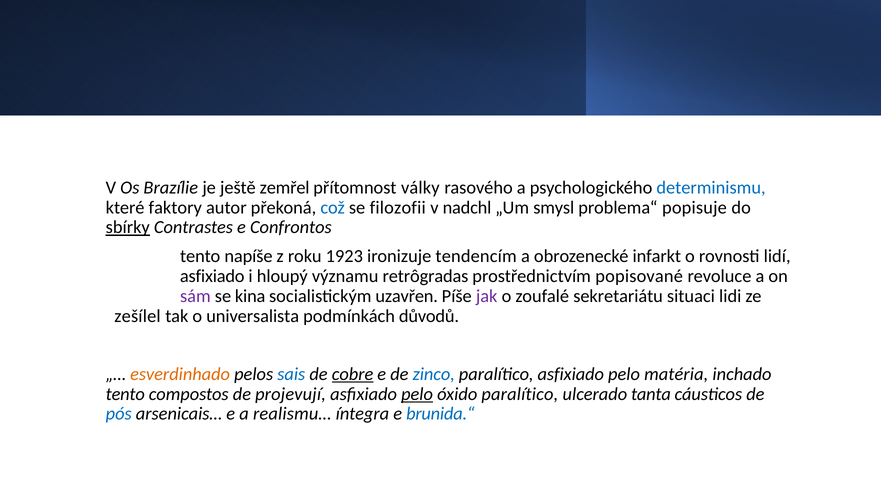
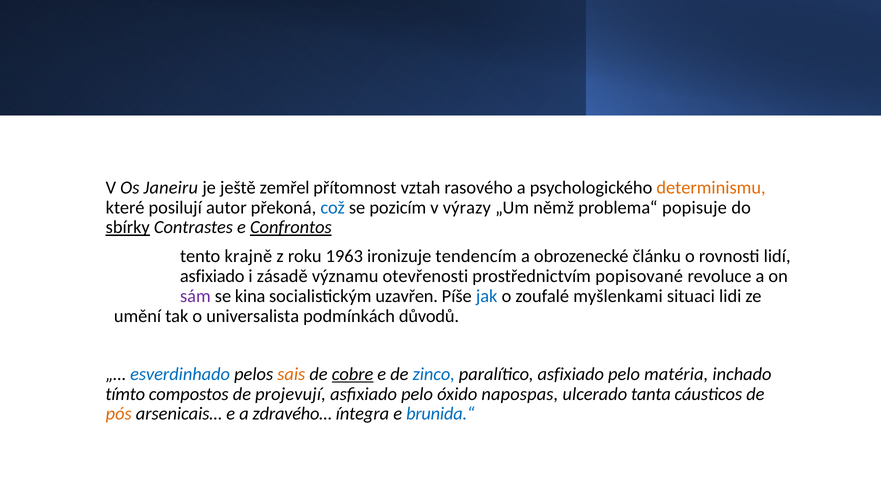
Brazílie: Brazílie -> Janeiru (171, 187)
války: války -> vztah (420, 187)
determinismu colour: blue -> orange (711, 187)
faktory: faktory -> posilují (175, 207)
filozofii: filozofii -> pozicím (398, 207)
nadchl: nadchl -> výrazy (467, 207)
smysl: smysl -> němž (554, 207)
Confrontos underline: none -> present (291, 227)
napíše: napíše -> krajně (248, 256)
1923: 1923 -> 1963 (344, 256)
infarkt: infarkt -> článku (657, 256)
hloupý: hloupý -> zásadě (282, 276)
retrôgradas: retrôgradas -> otevřenosti (425, 276)
jak colour: purple -> blue (487, 296)
sekretariátu: sekretariátu -> myšlenkami (618, 296)
zešílel: zešílel -> umění (138, 316)
esverdinhado colour: orange -> blue (180, 374)
sais colour: blue -> orange (291, 374)
tento: tento -> tímto (125, 394)
pelo underline: present -> none (417, 394)
óxido paralítico: paralítico -> napospas (520, 394)
pós colour: blue -> orange (119, 413)
realismu…: realismu… -> zdravého… (292, 413)
